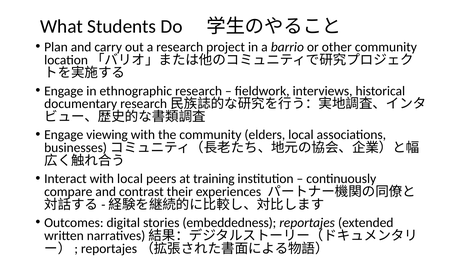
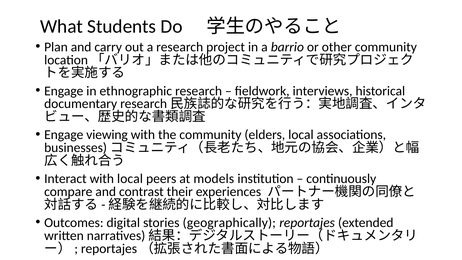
training: training -> models (214, 179)
embeddedness: embeddedness -> geographically (229, 223)
